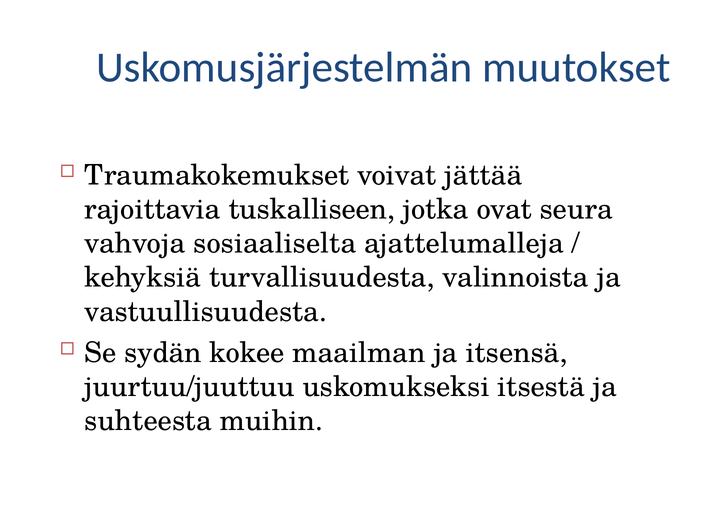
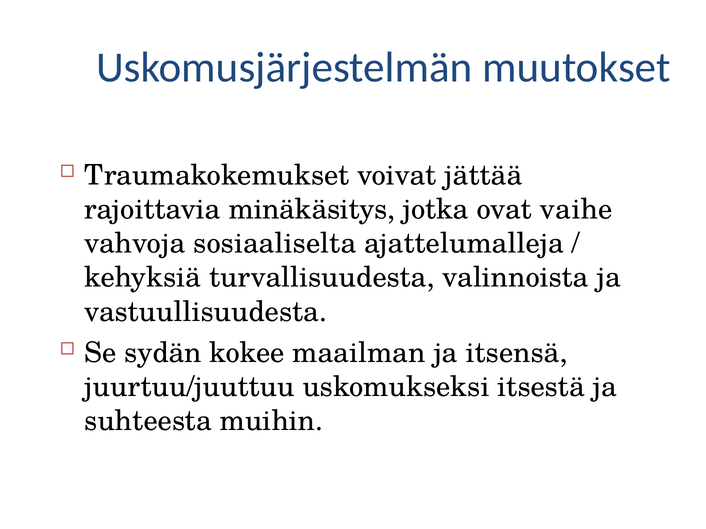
tuskalliseen: tuskalliseen -> minäkäsitys (312, 210)
seura: seura -> vaihe (576, 210)
